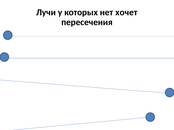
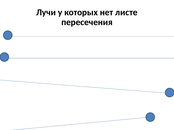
хочет: хочет -> листе (126, 12)
